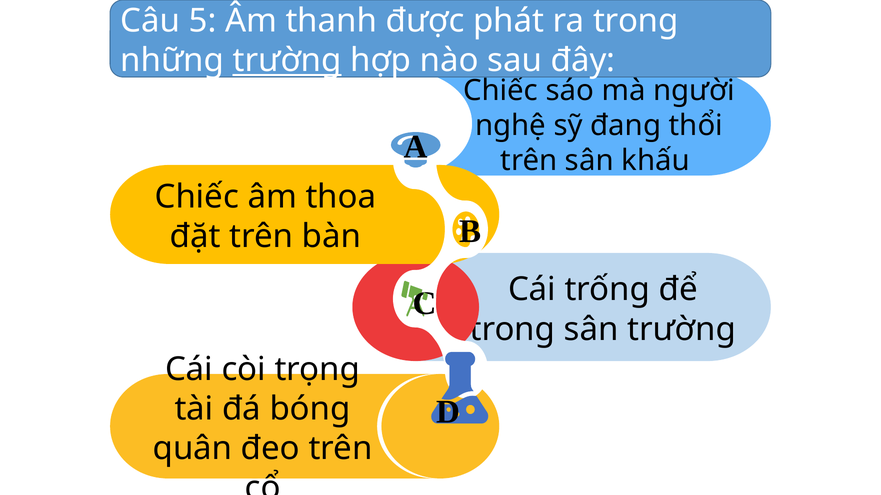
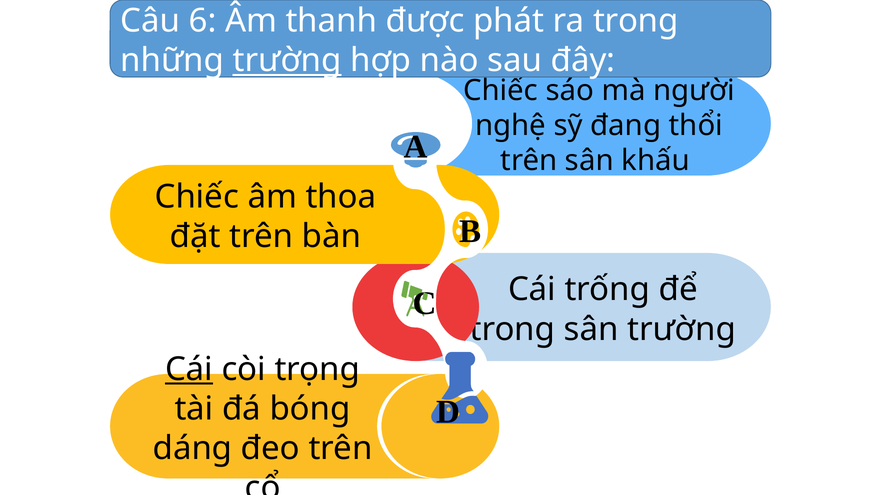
5: 5 -> 6 (203, 21)
Cái underline: none -> present (189, 370)
quân: quân -> dáng (193, 449)
